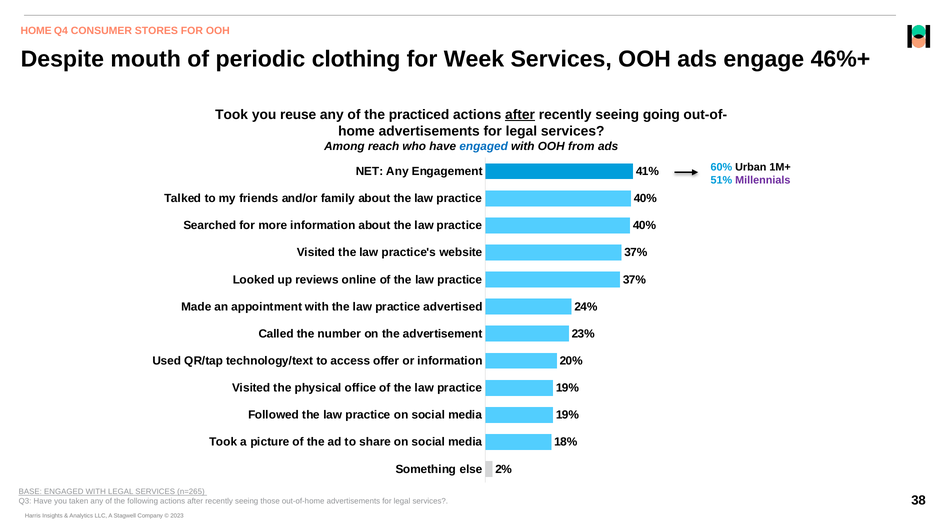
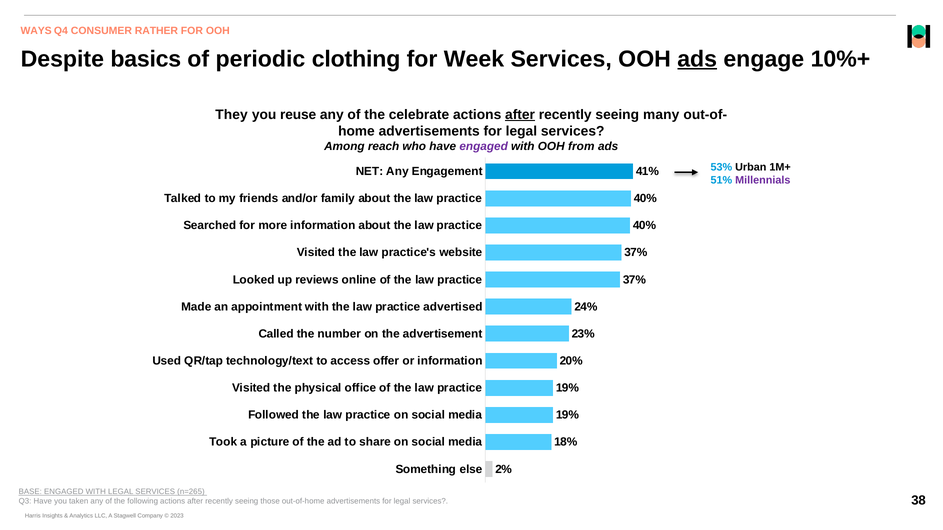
HOME: HOME -> WAYS (36, 31)
STORES: STORES -> RATHER (156, 31)
mouth: mouth -> basics (146, 59)
ads underline: none -> present (697, 59)
46%+: 46%+ -> 10%+ (840, 59)
Took: Took -> They (232, 115)
practiced: practiced -> celebrate (419, 115)
going: going -> many (661, 115)
engaged colour: blue -> purple (484, 146)
60%: 60% -> 53% (721, 167)
